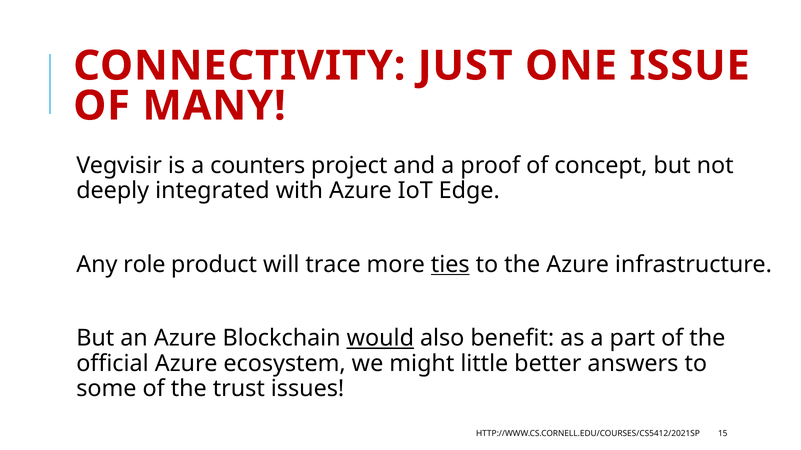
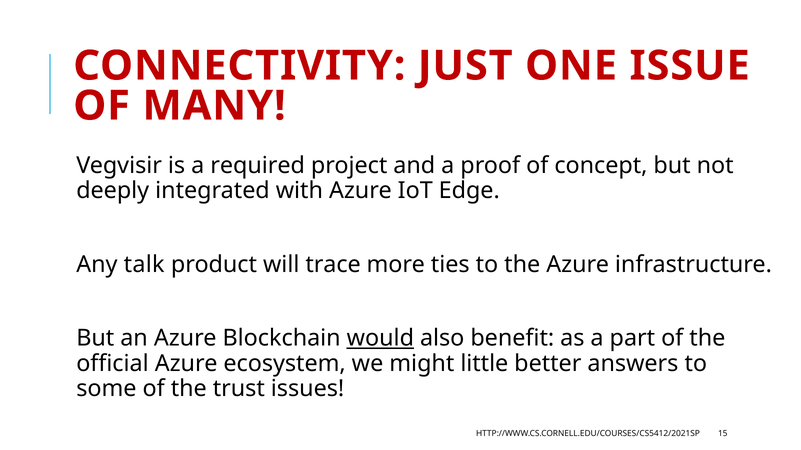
counters: counters -> required (258, 166)
role: role -> talk (144, 265)
ties underline: present -> none (450, 265)
